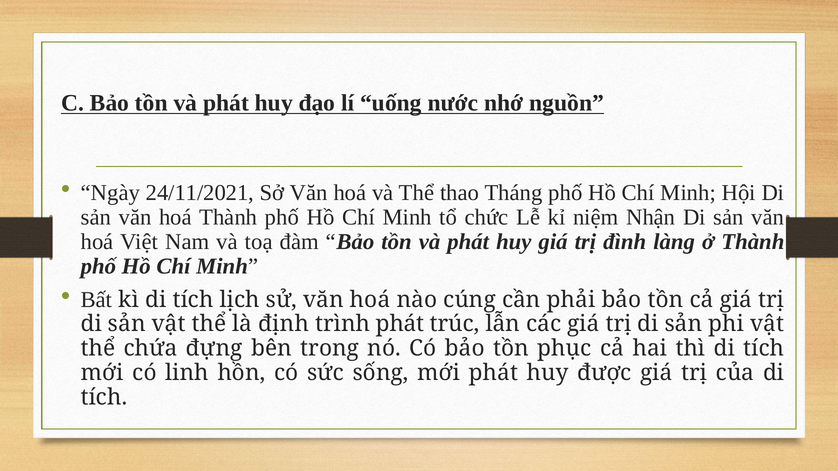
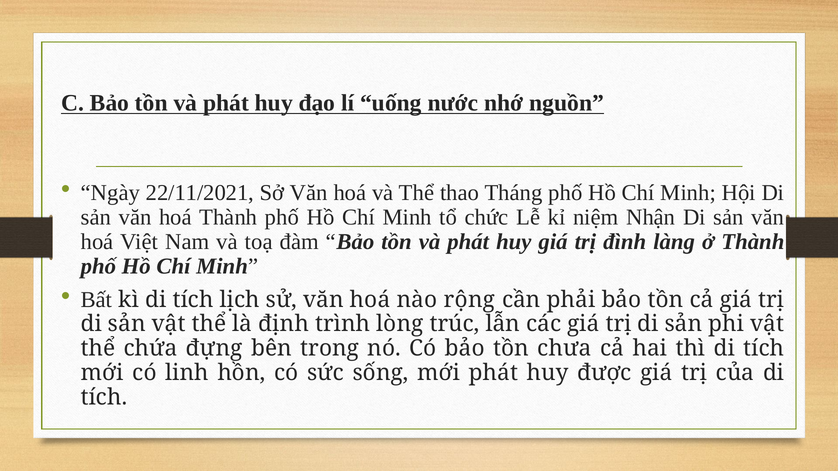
24/11/2021: 24/11/2021 -> 22/11/2021 (200, 193)
cúng: cúng -> rộng (469, 300)
trình phát: phát -> lòng (400, 324)
phục: phục -> chưa (565, 349)
